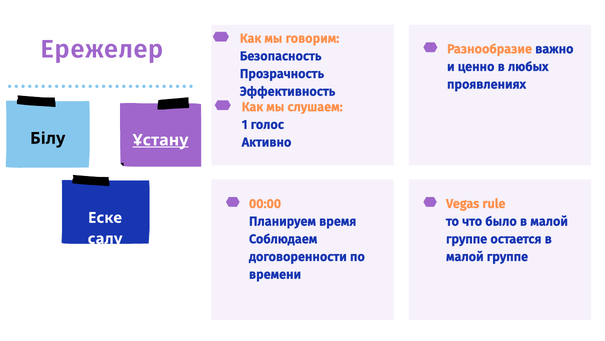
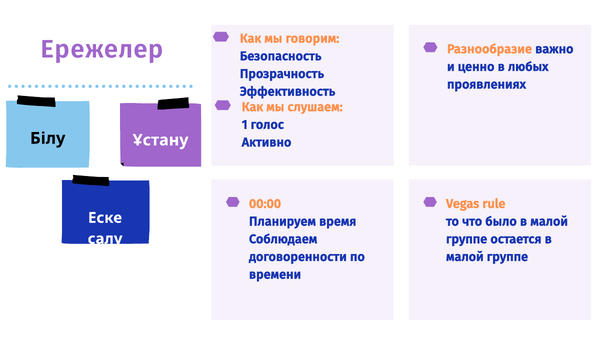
Ұстану underline: present -> none (161, 140)
